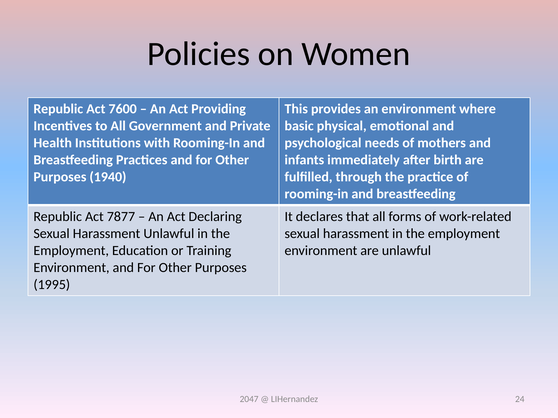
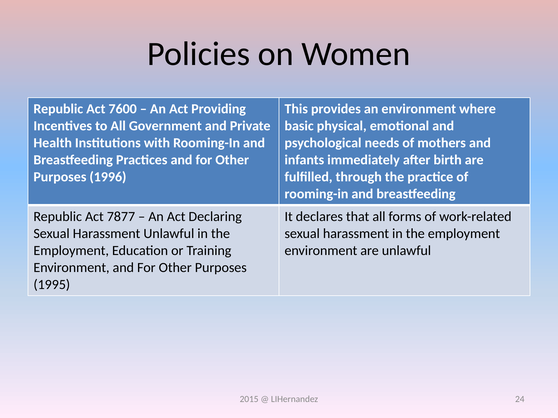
1940: 1940 -> 1996 (108, 177)
2047: 2047 -> 2015 (249, 400)
